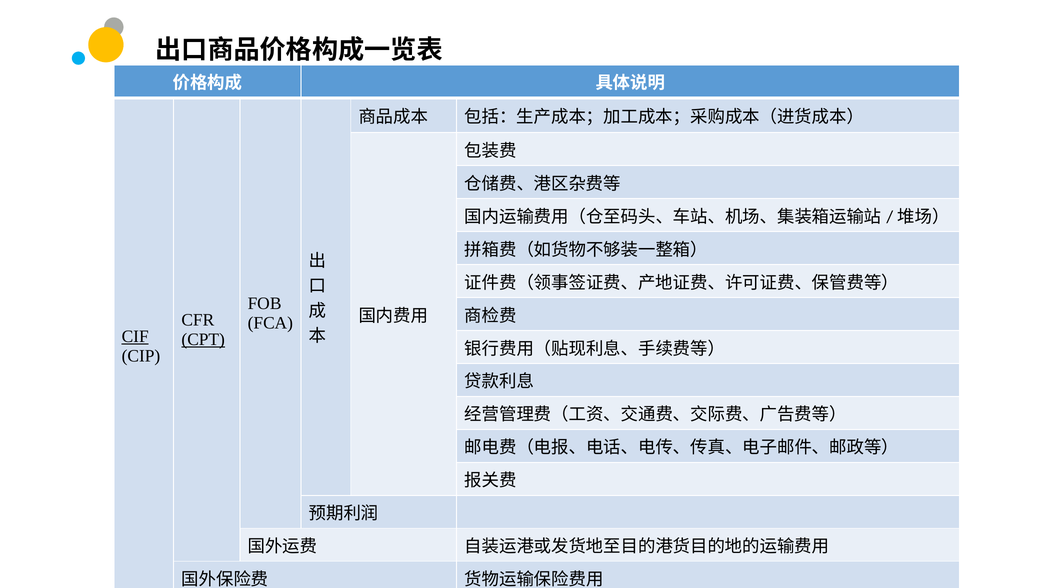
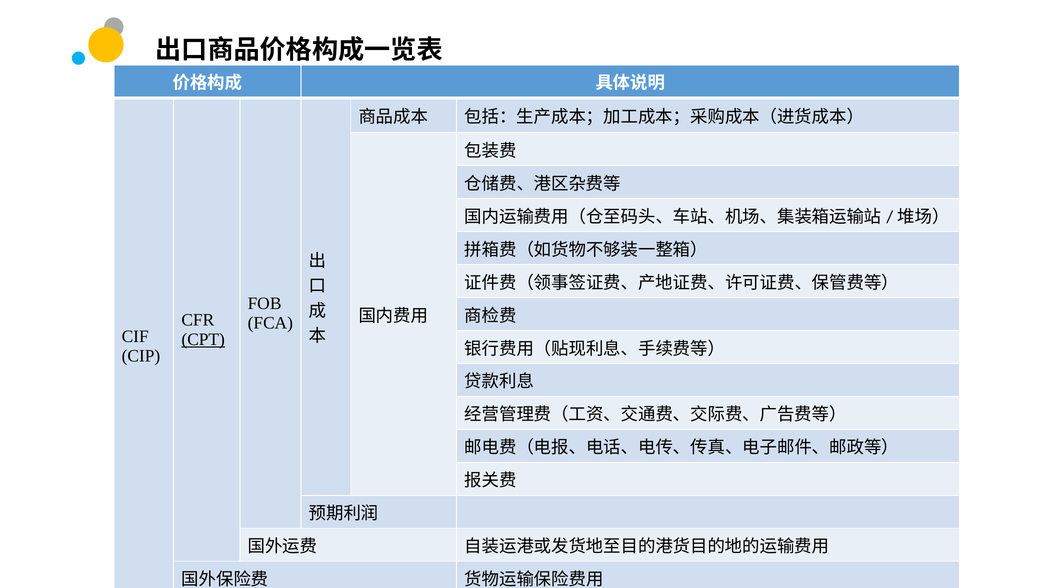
CIF underline: present -> none (135, 336)
